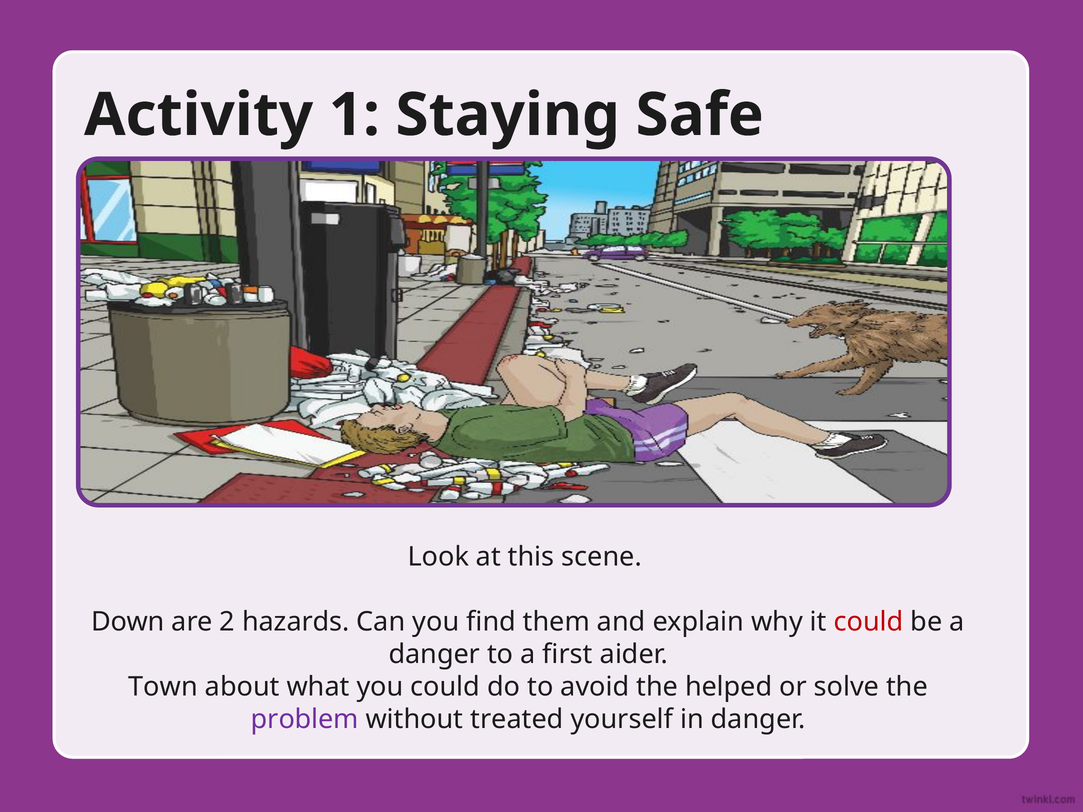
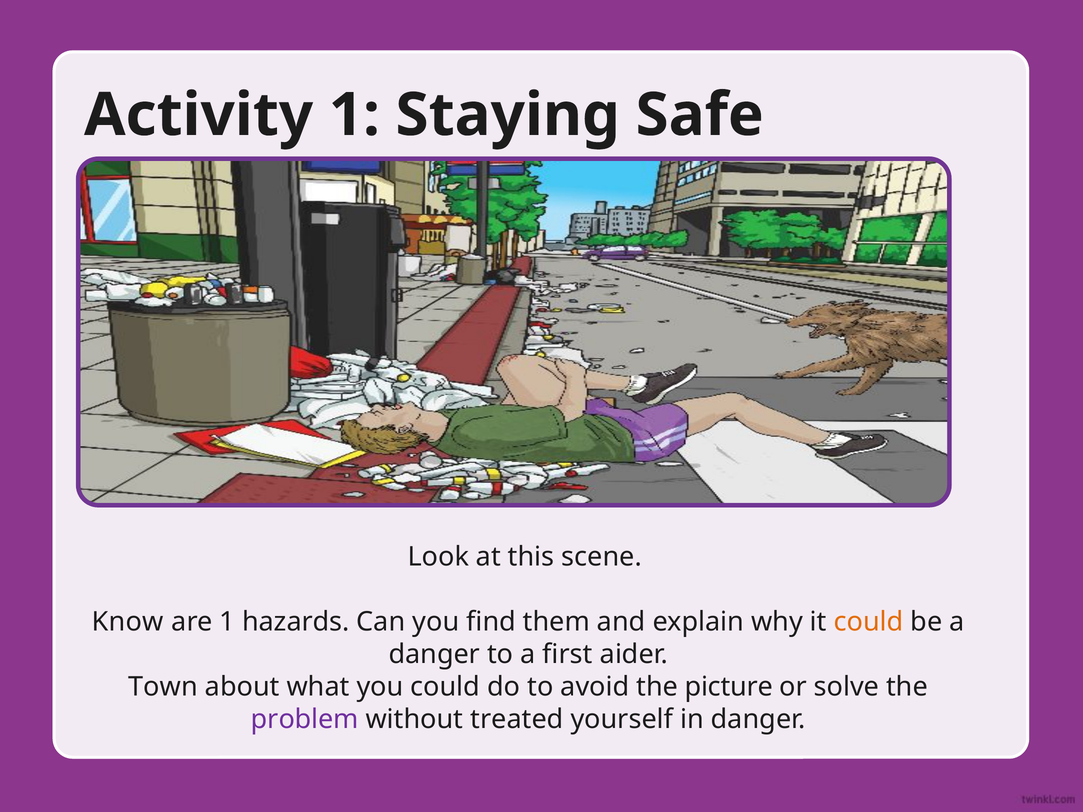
Down: Down -> Know (128, 622)
are 2: 2 -> 1 (227, 622)
could colour: red -> orange (869, 622)
helped: helped -> picture (729, 687)
